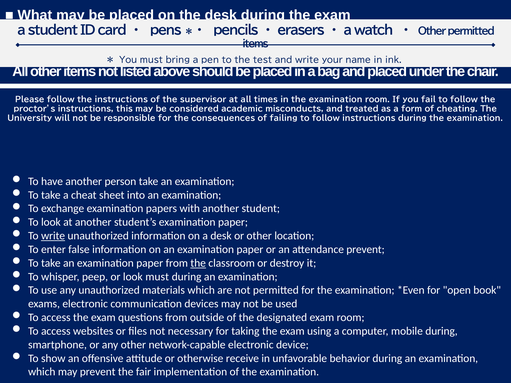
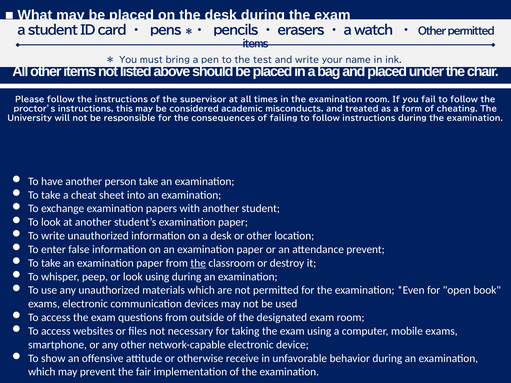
write underline: present -> none (53, 236)
look must: must -> using (157, 277)
mobile during: during -> exams (441, 331)
